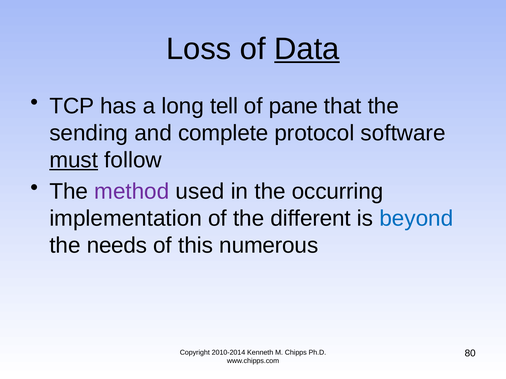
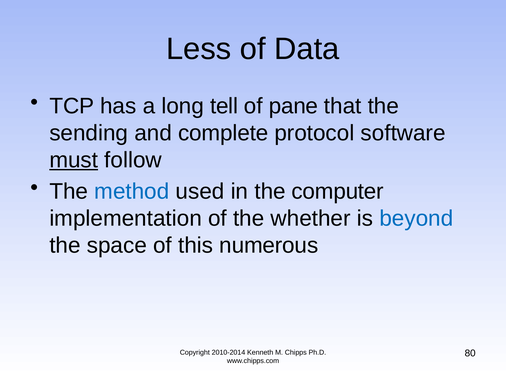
Loss: Loss -> Less (199, 49)
Data underline: present -> none (307, 49)
method colour: purple -> blue (132, 192)
occurring: occurring -> computer (338, 192)
different: different -> whether (311, 219)
needs: needs -> space (117, 246)
